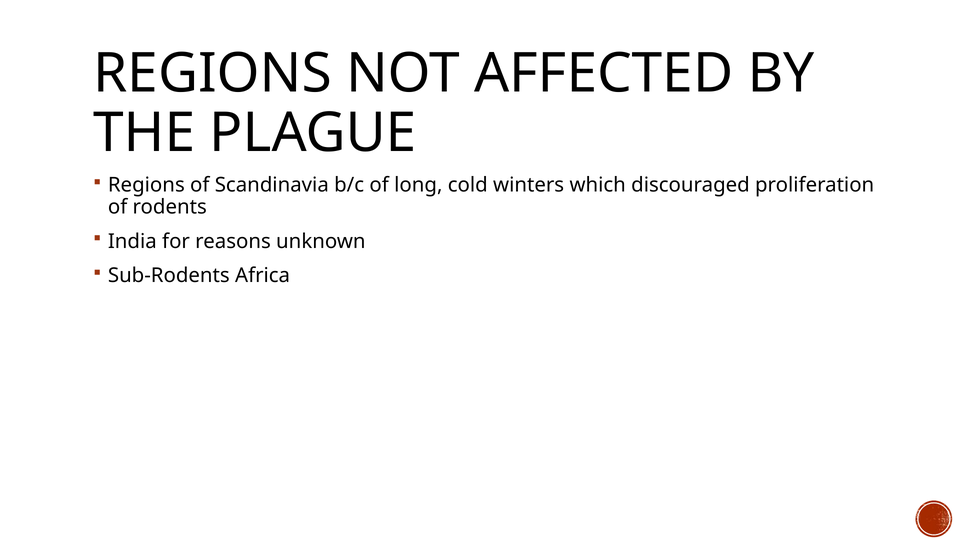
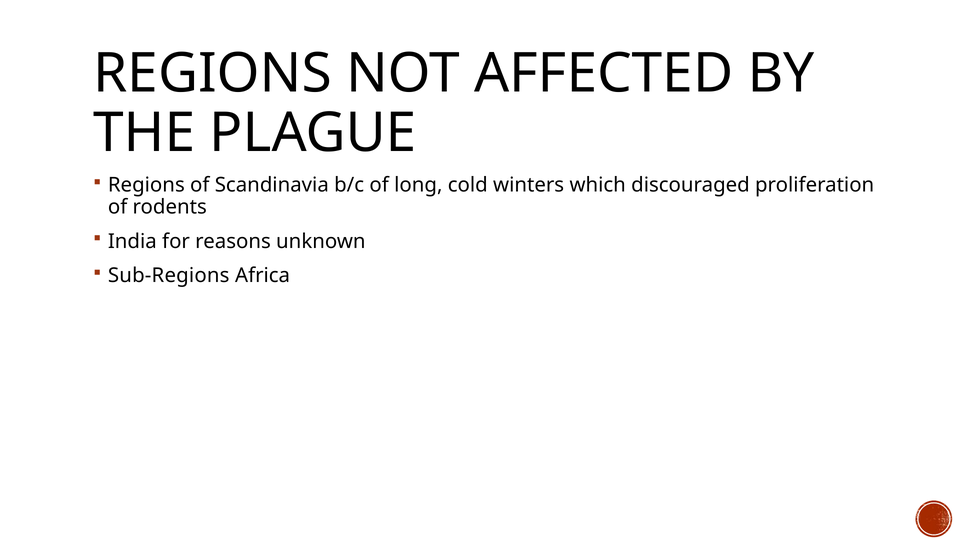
Sub-Rodents: Sub-Rodents -> Sub-Regions (169, 275)
